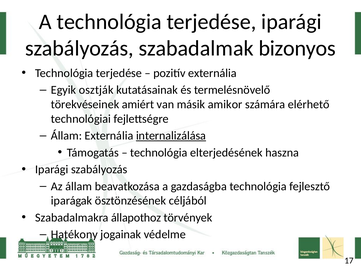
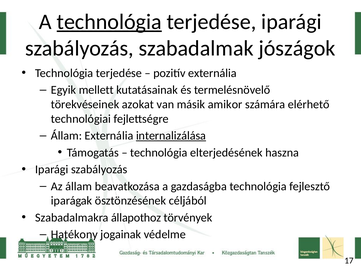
technológia underline: none -> present (109, 22)
bizonyos: bizonyos -> jószágok (297, 48)
osztják: osztják -> mellett (96, 90)
amiért: amiért -> azokat (138, 104)
